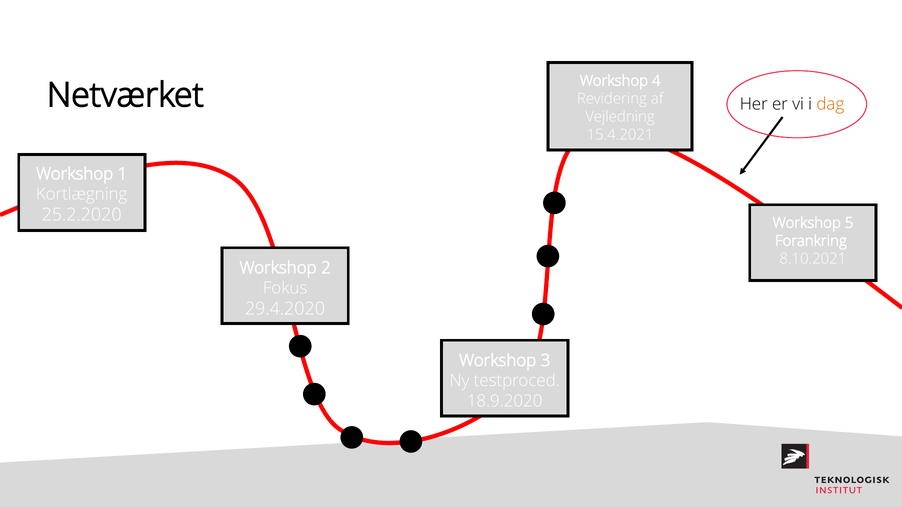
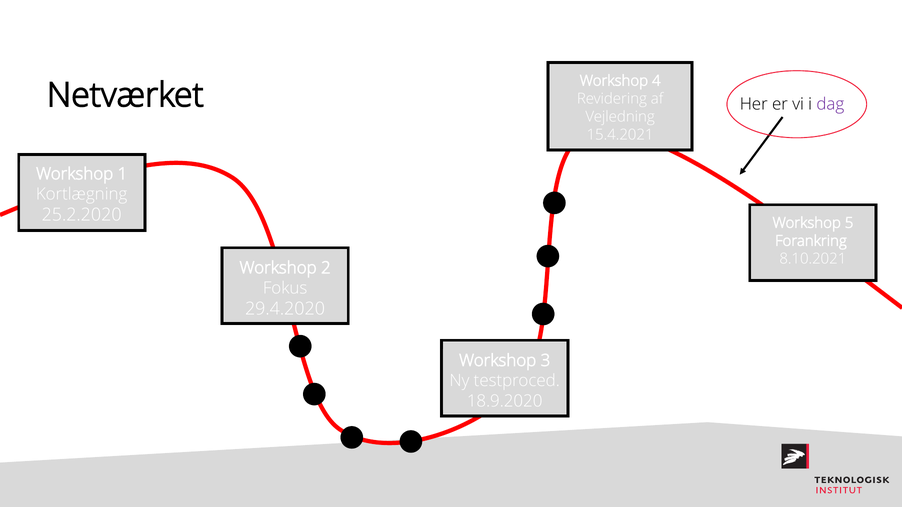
dag colour: orange -> purple (830, 104)
